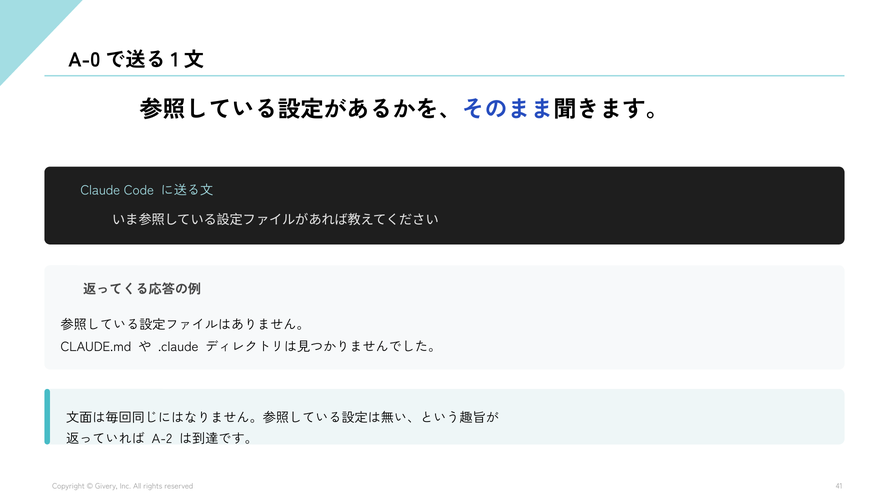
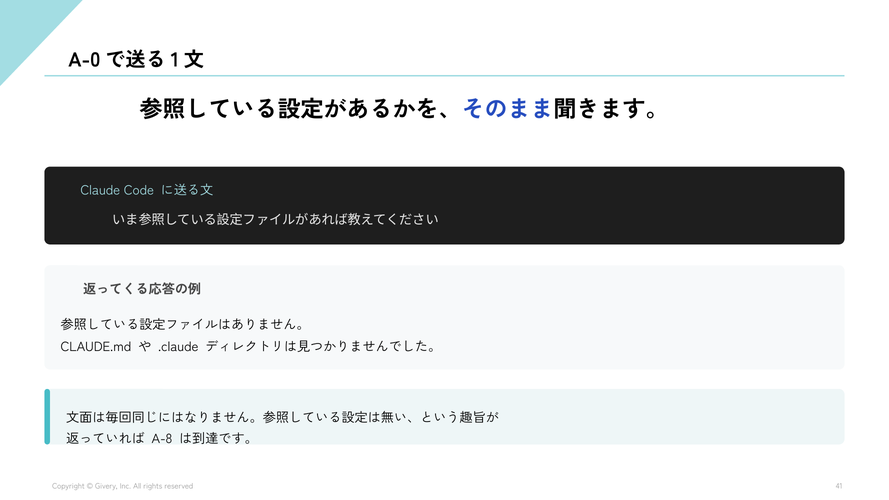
A-2: A-2 -> A-8 (162, 439)
